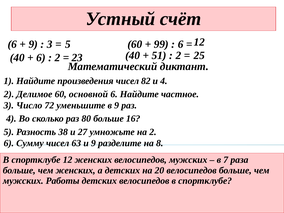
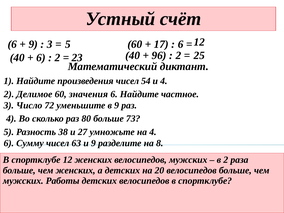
99: 99 -> 17 (161, 44)
51: 51 -> 96 (159, 55)
82: 82 -> 54 (146, 81)
основной: основной -> значения (88, 94)
16: 16 -> 73 (133, 119)
на 2: 2 -> 4 (153, 132)
в 7: 7 -> 2 (226, 160)
